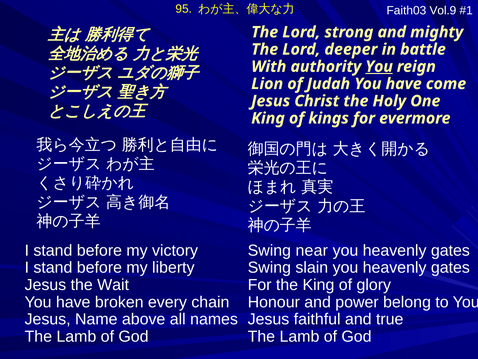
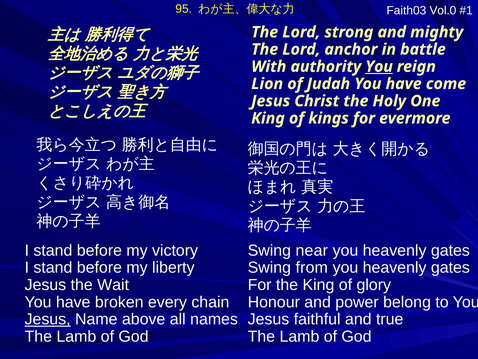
Vol.9: Vol.9 -> Vol.0 (443, 10)
deeper: deeper -> anchor (351, 49)
slain: slain -> from (312, 267)
Jesus underline: none -> present (48, 319)
